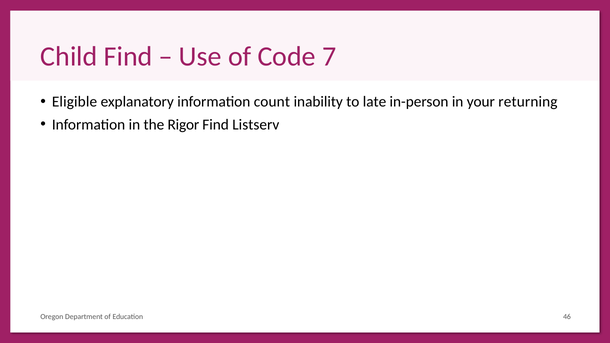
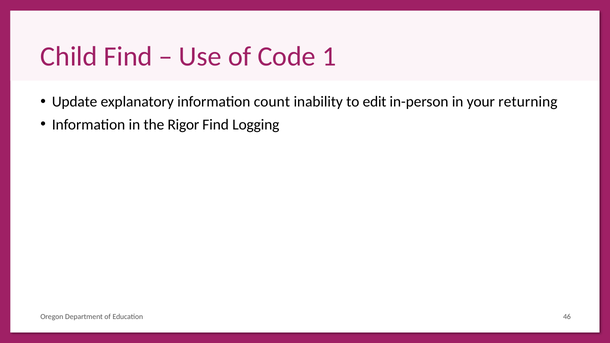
7: 7 -> 1 (329, 57)
Eligible: Eligible -> Update (75, 102)
late: late -> edit (375, 102)
Listserv: Listserv -> Logging (256, 125)
